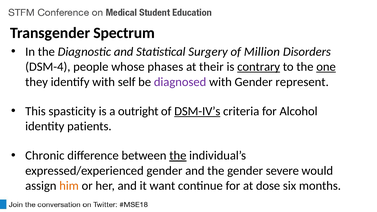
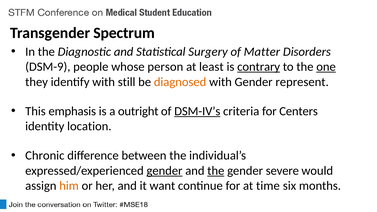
Million: Million -> Matter (262, 52)
DSM-4: DSM-4 -> DSM-9 (48, 67)
phases: phases -> person (165, 67)
their: their -> least (211, 67)
self: self -> still (127, 82)
diagnosed colour: purple -> orange (180, 82)
spasticity: spasticity -> emphasis (72, 111)
Alcohol: Alcohol -> Centers (299, 111)
patients: patients -> location (89, 126)
the underline: present -> none (178, 156)
gender underline: none -> present (164, 171)
the underline: none -> present (216, 171)
dose: dose -> time (268, 186)
